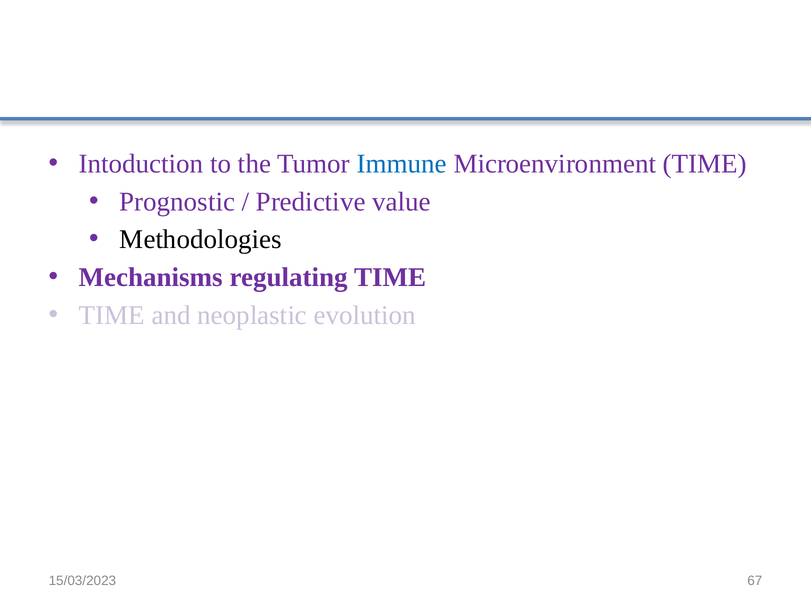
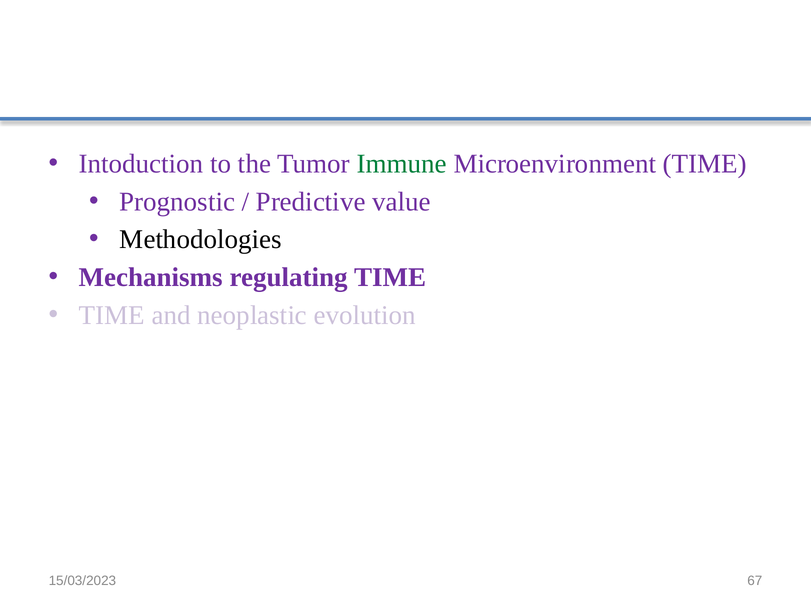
Immune colour: blue -> green (402, 164)
